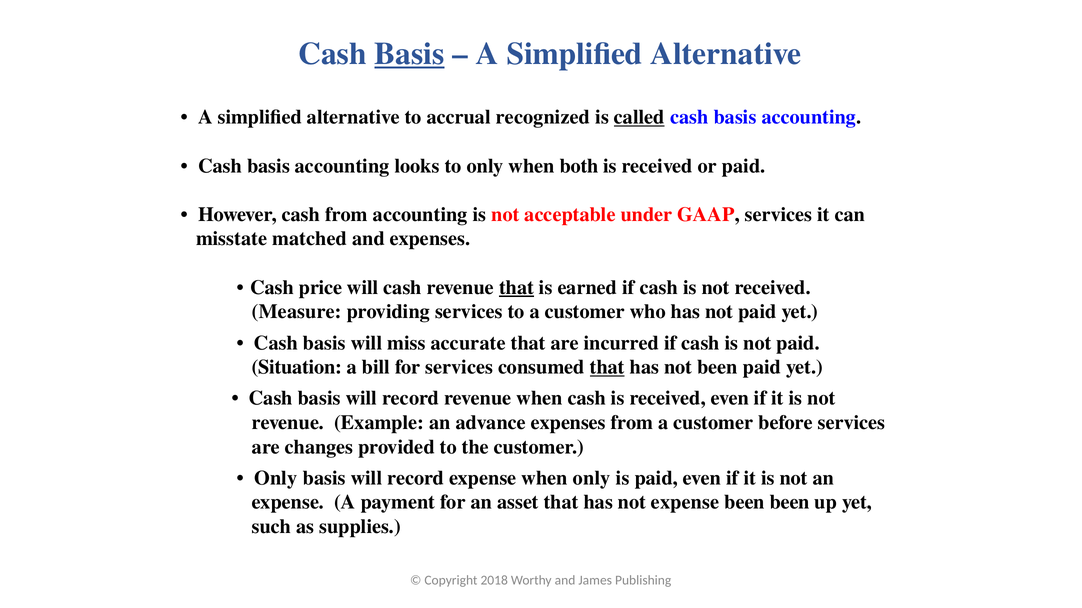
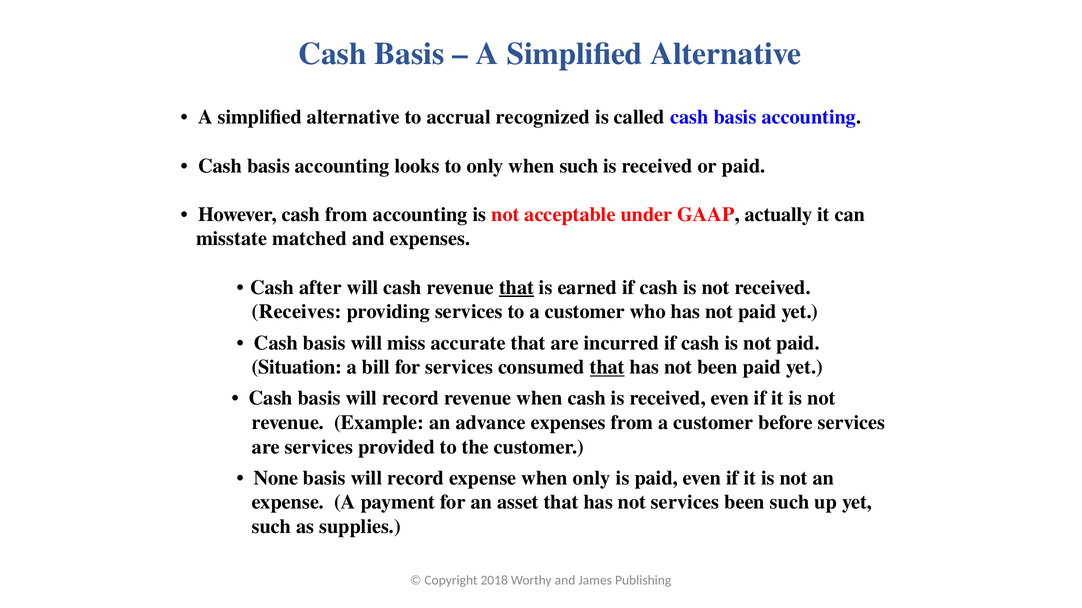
Basis underline: present -> none (409, 54)
called underline: present -> none (639, 117)
when both: both -> such (579, 166)
GAAP services: services -> actually (779, 215)
price: price -> after (320, 288)
Measure: Measure -> Receives (297, 312)
are changes: changes -> services (319, 447)
Only: Only -> None (276, 478)
not expense: expense -> services (685, 503)
been been: been -> such (790, 503)
